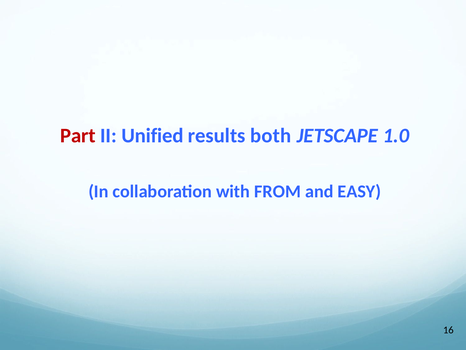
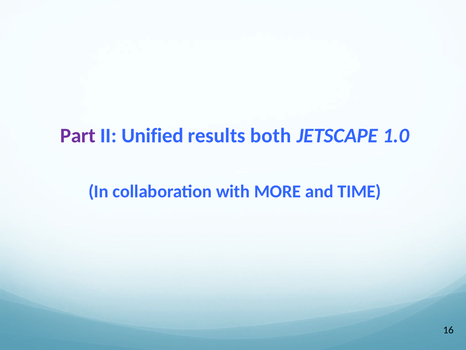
Part colour: red -> purple (78, 136)
FROM: FROM -> MORE (278, 191)
EASY: EASY -> TIME (359, 191)
